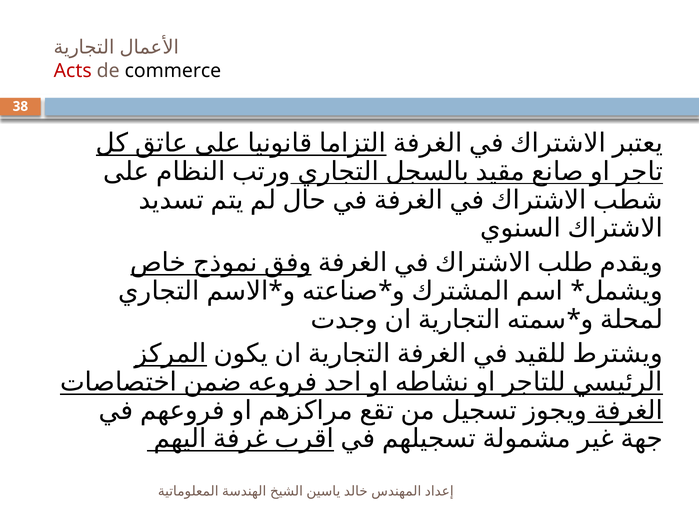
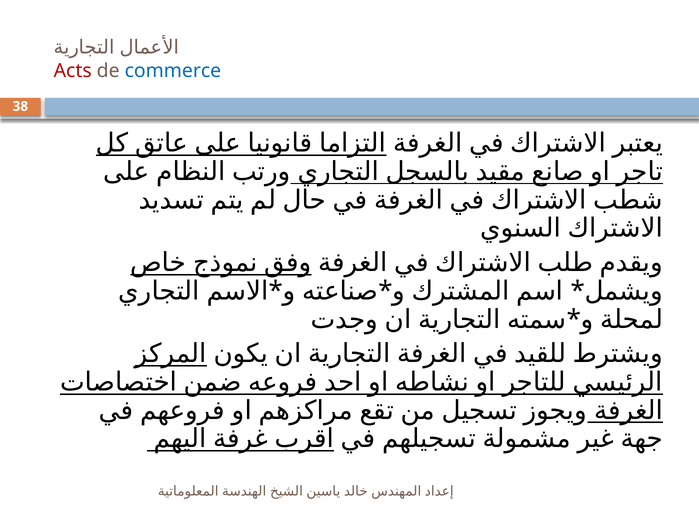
commerce colour: black -> blue (173, 71)
